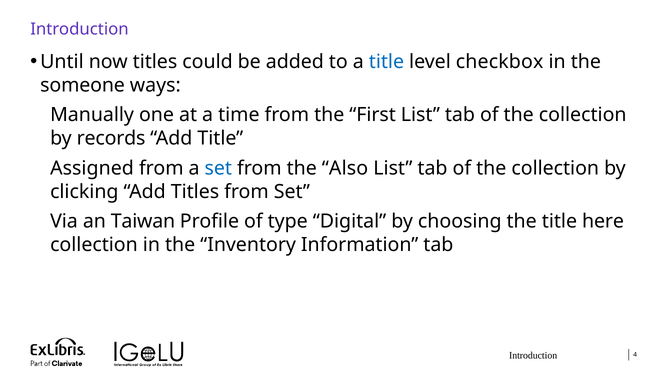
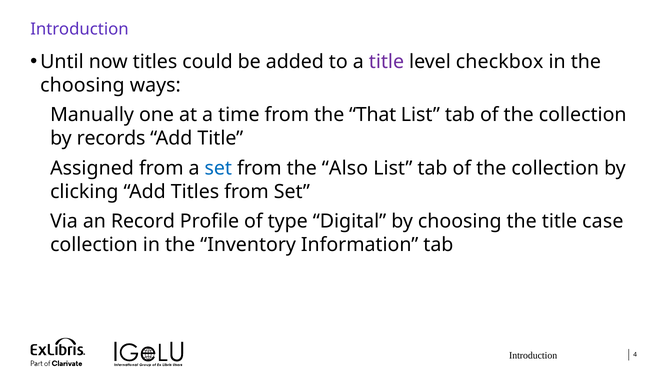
title colour: blue -> purple (386, 62)
someone: someone -> choosing (82, 85)
First: First -> That (373, 115)
Taiwan: Taiwan -> Record (143, 222)
here: here -> case (603, 222)
